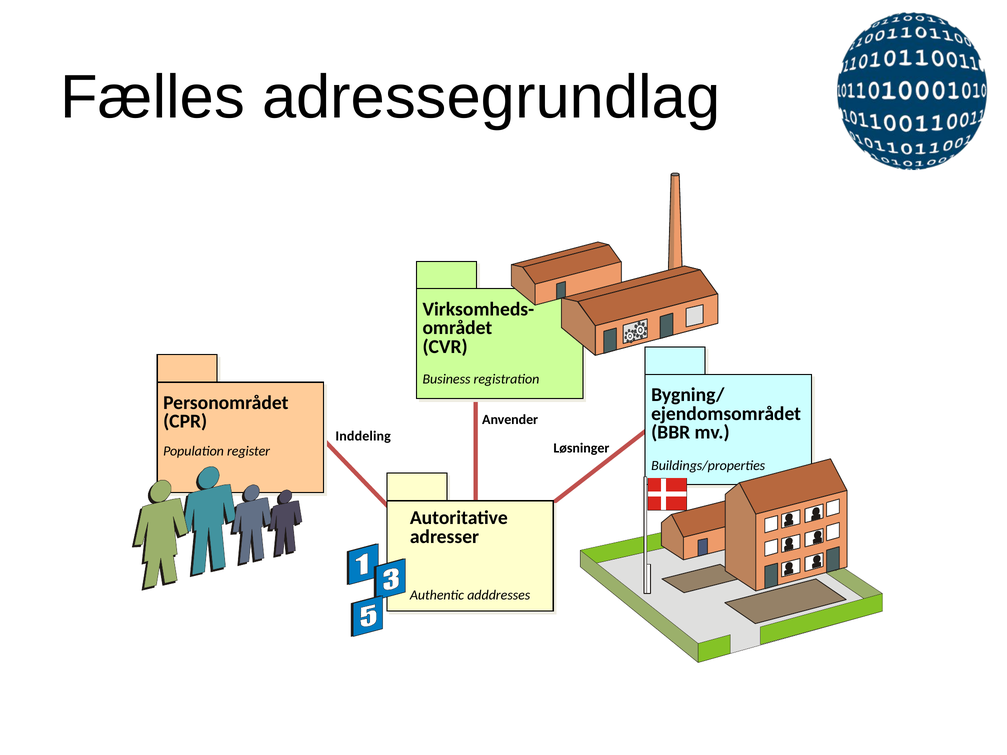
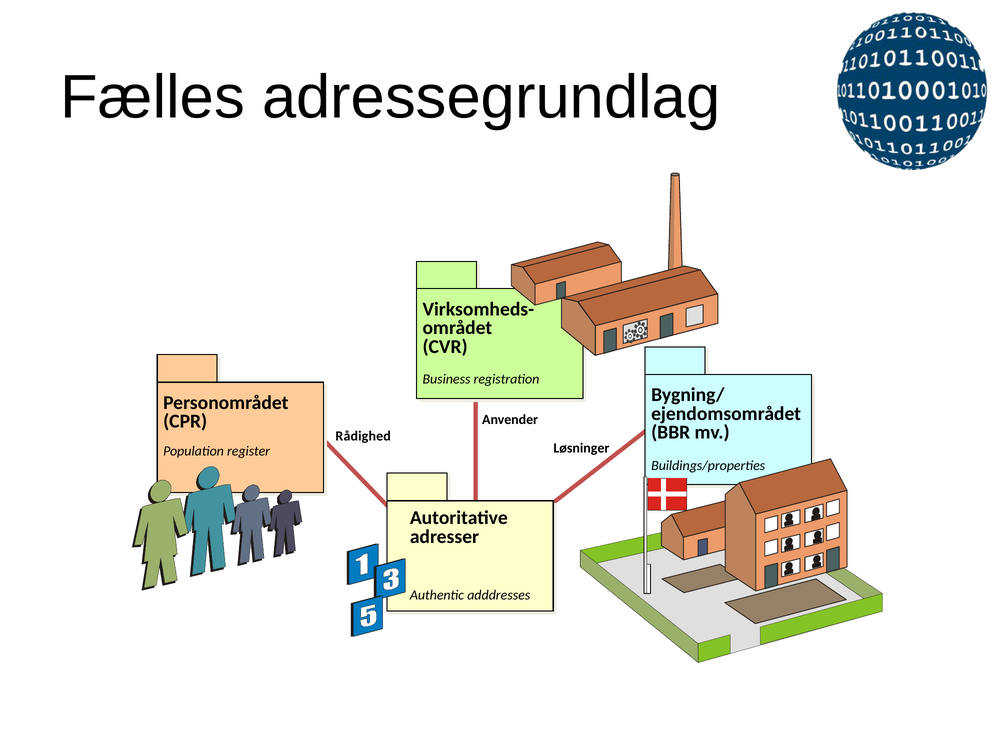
Inddeling: Inddeling -> Rådighed (363, 436)
